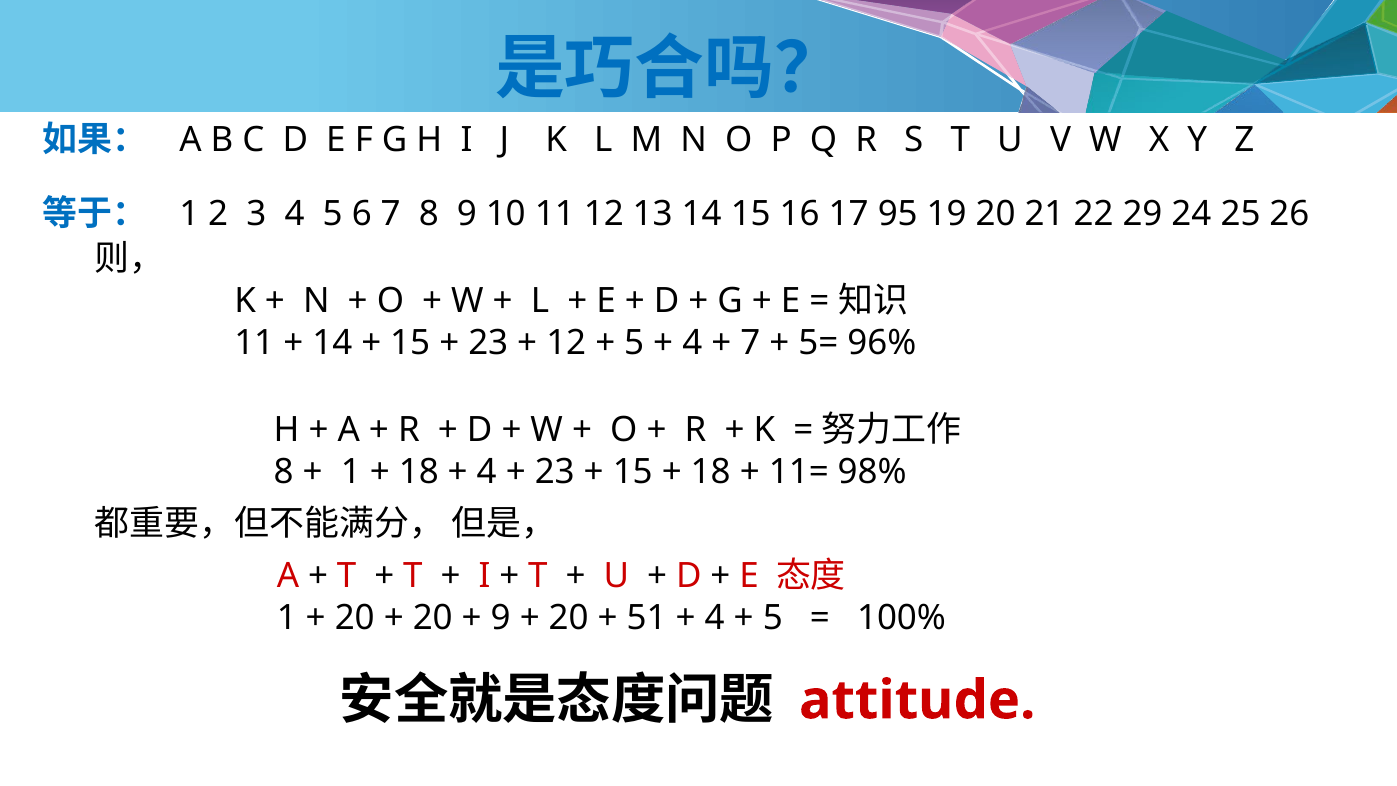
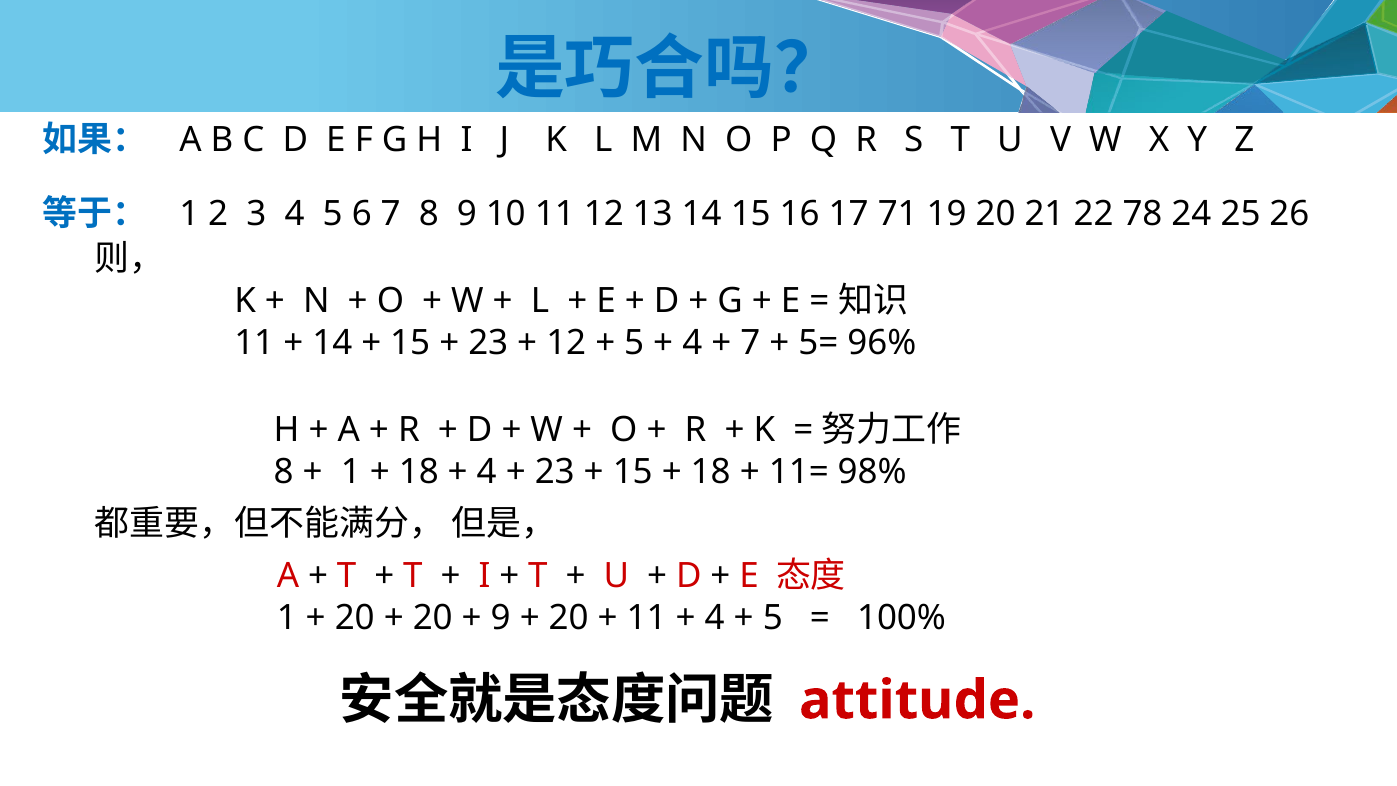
95: 95 -> 71 (898, 214)
29: 29 -> 78 (1143, 214)
51: 51 -> 11 (647, 618)
